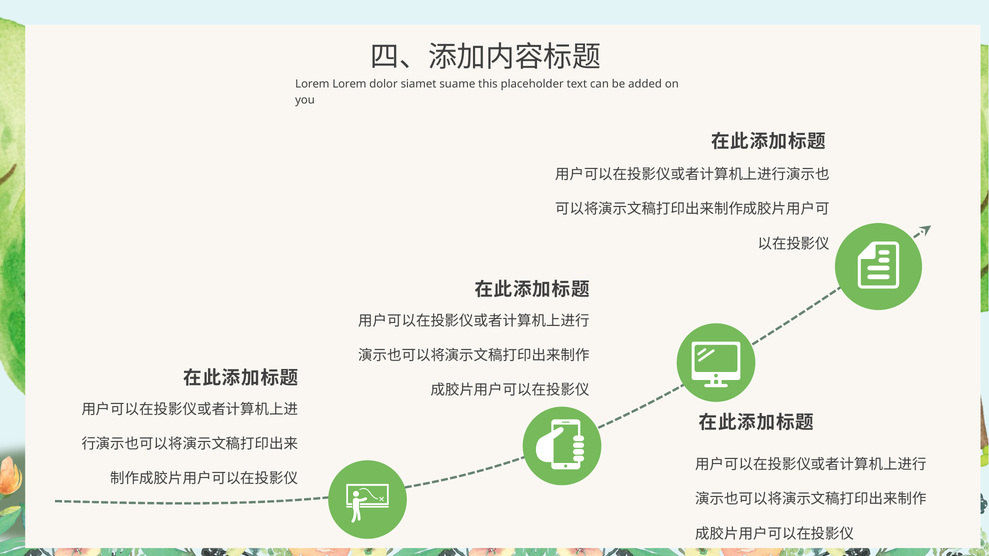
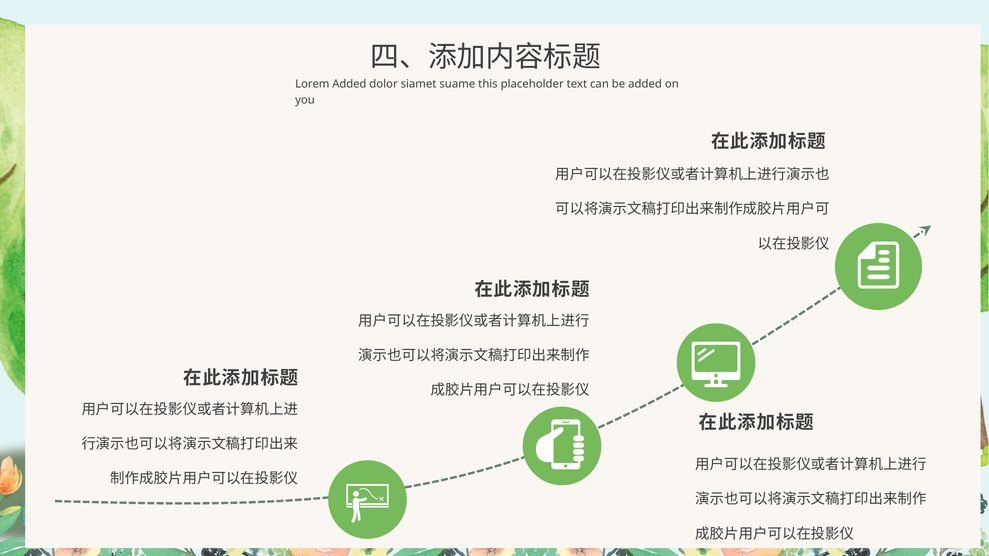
Lorem Lorem: Lorem -> Added (349, 84)
